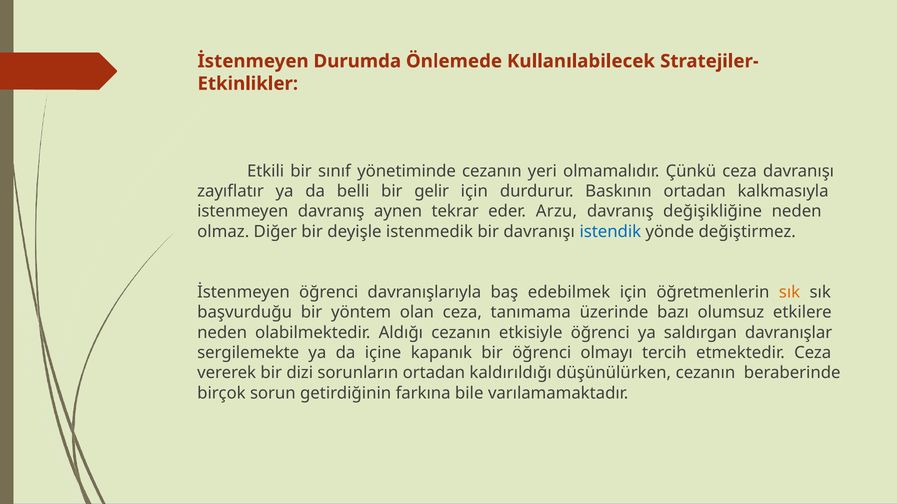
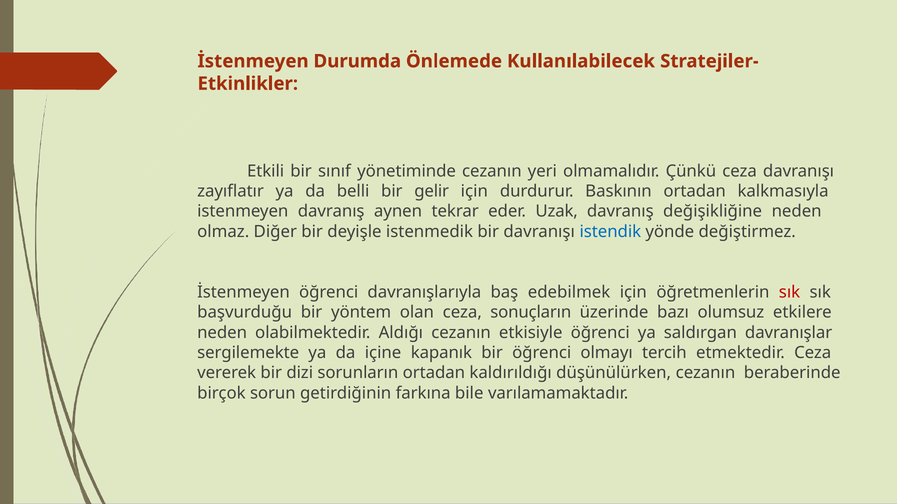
Arzu: Arzu -> Uzak (557, 212)
sık colour: orange -> red (790, 293)
tanımama: tanımama -> sonuçların (531, 313)
